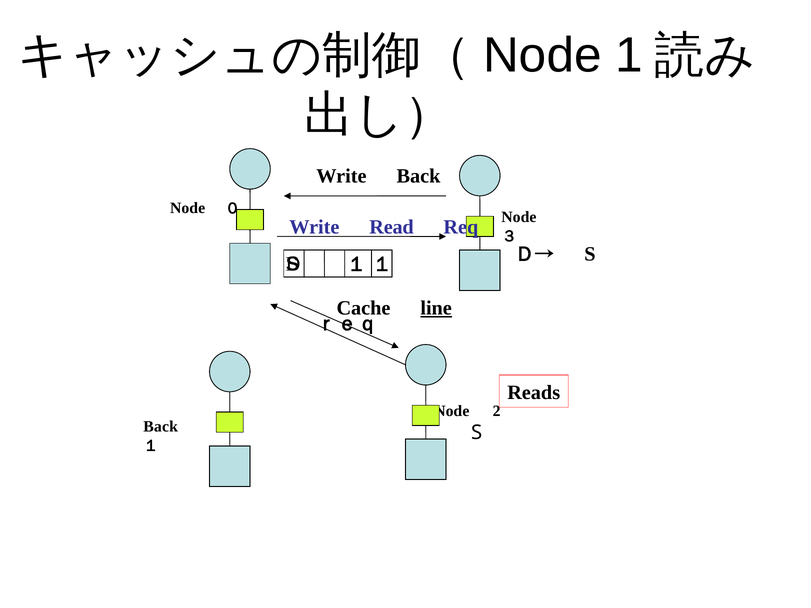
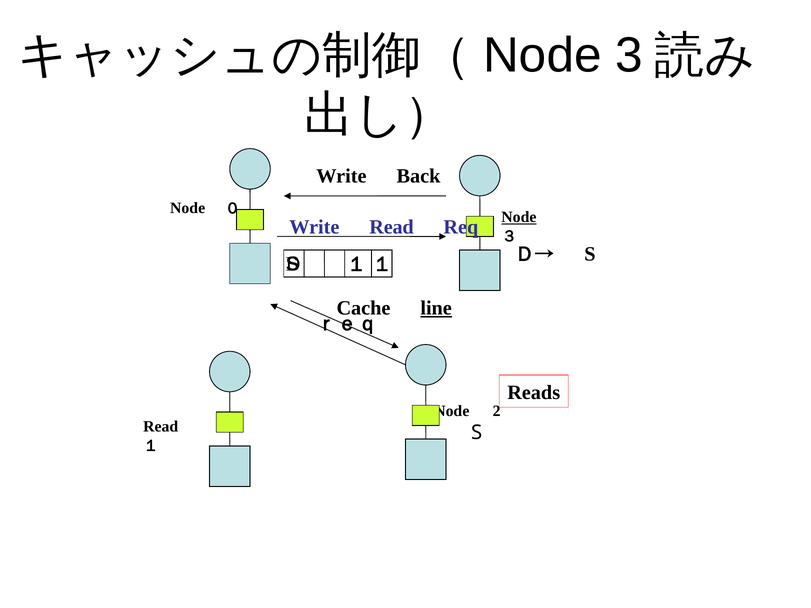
1: 1 -> 3 (629, 55)
Node underline: none -> present (519, 217)
Back: Back -> Read (161, 427)
